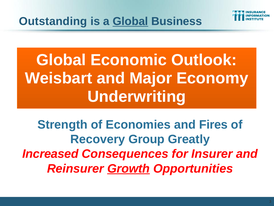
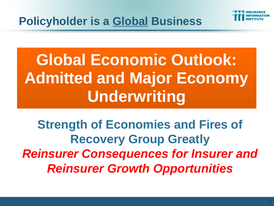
Outstanding: Outstanding -> Policyholder (53, 21)
Weisbart: Weisbart -> Admitted (59, 78)
Increased: Increased -> Reinsurer (50, 154)
Growth underline: present -> none (129, 168)
